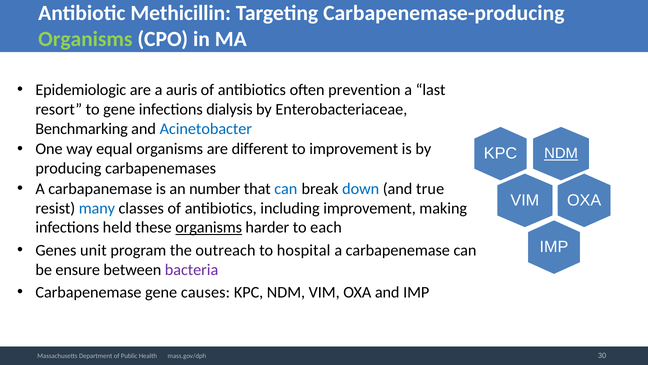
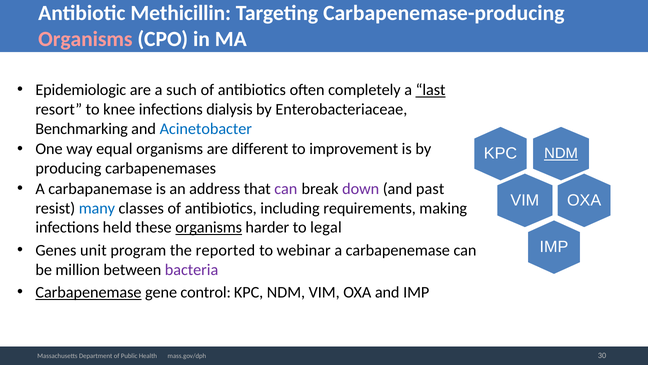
Organisms colour: light green -> pink (85, 39)
auris: auris -> such (181, 90)
prevention: prevention -> completely (364, 90)
last underline: none -> present (431, 90)
to gene: gene -> knee (119, 109)
number: number -> address (215, 188)
can colour: blue -> purple (286, 188)
down colour: blue -> purple (361, 188)
true: true -> past (430, 188)
including improvement: improvement -> requirements (370, 208)
each: each -> legal (326, 227)
outreach: outreach -> reported (225, 250)
hospital: hospital -> webinar (304, 250)
ensure: ensure -> million (78, 269)
Carbapenemase underline: none -> present (88, 292)
causes: causes -> control (206, 292)
